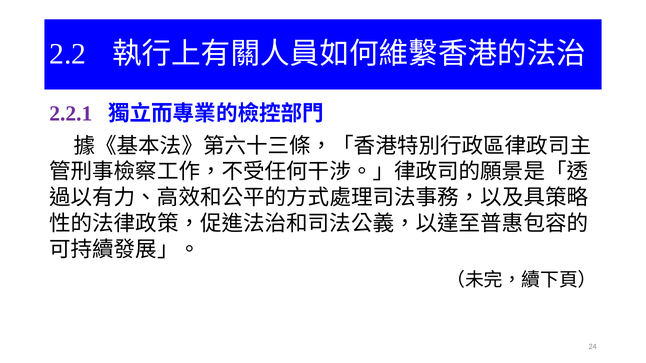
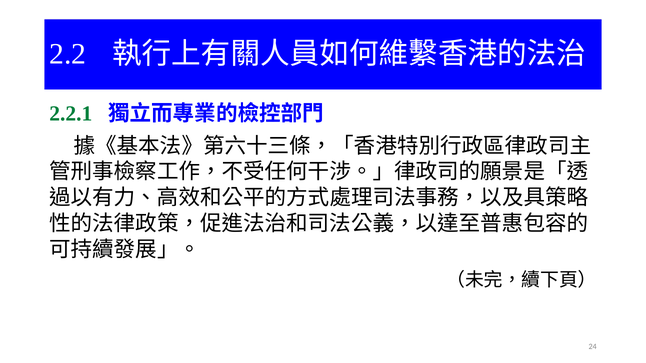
2.2.1 colour: purple -> green (71, 114)
